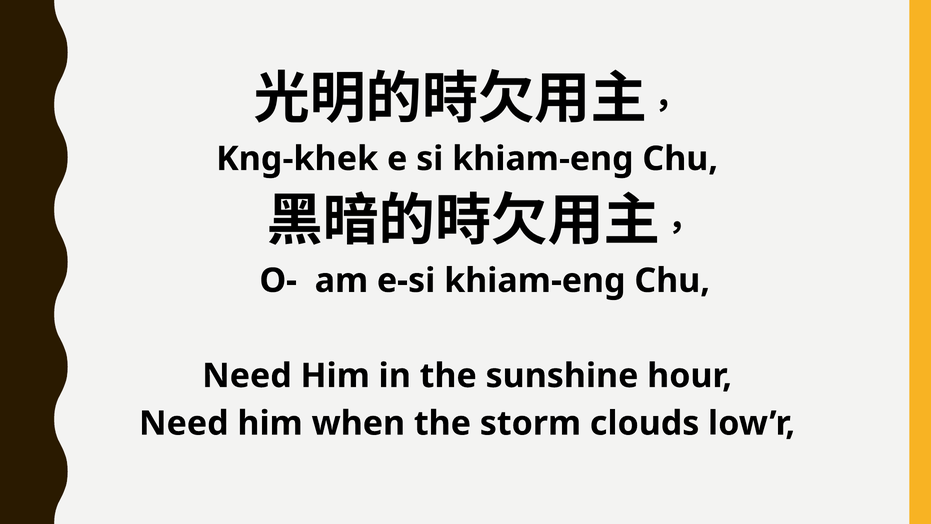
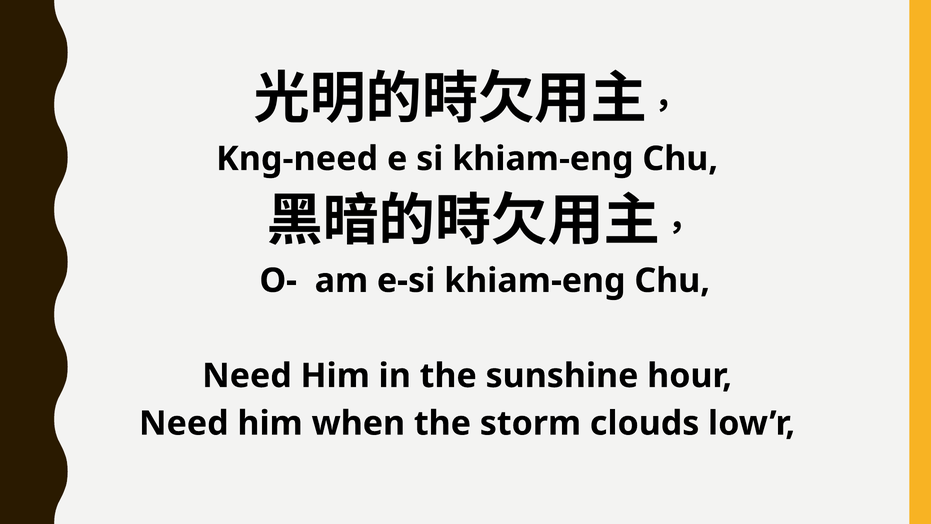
Kng-khek: Kng-khek -> Kng-need (297, 159)
